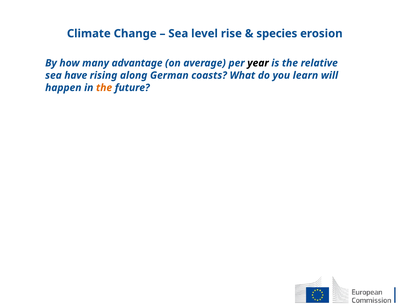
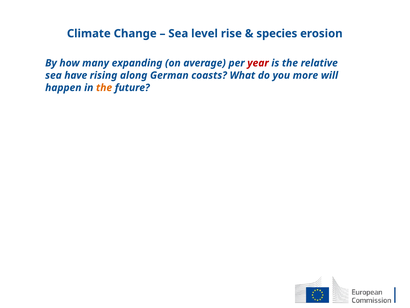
advantage: advantage -> expanding (137, 63)
year colour: black -> red (258, 63)
learn: learn -> more (305, 75)
